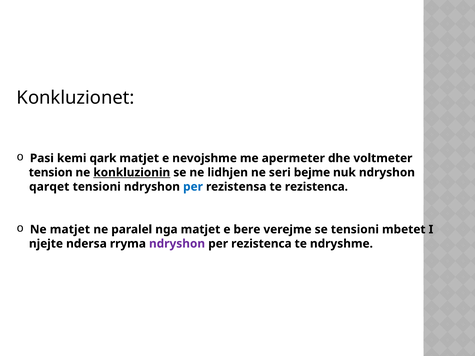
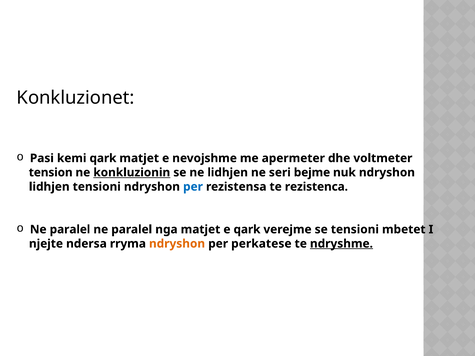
qarqet: qarqet -> lidhjen (49, 187)
matjet: matjet -> paralel (70, 230)
e bere: bere -> qark (247, 230)
ndryshon colour: purple -> orange (177, 244)
per rezistenca: rezistenca -> perkatese (261, 244)
ndryshme underline: none -> present (341, 244)
